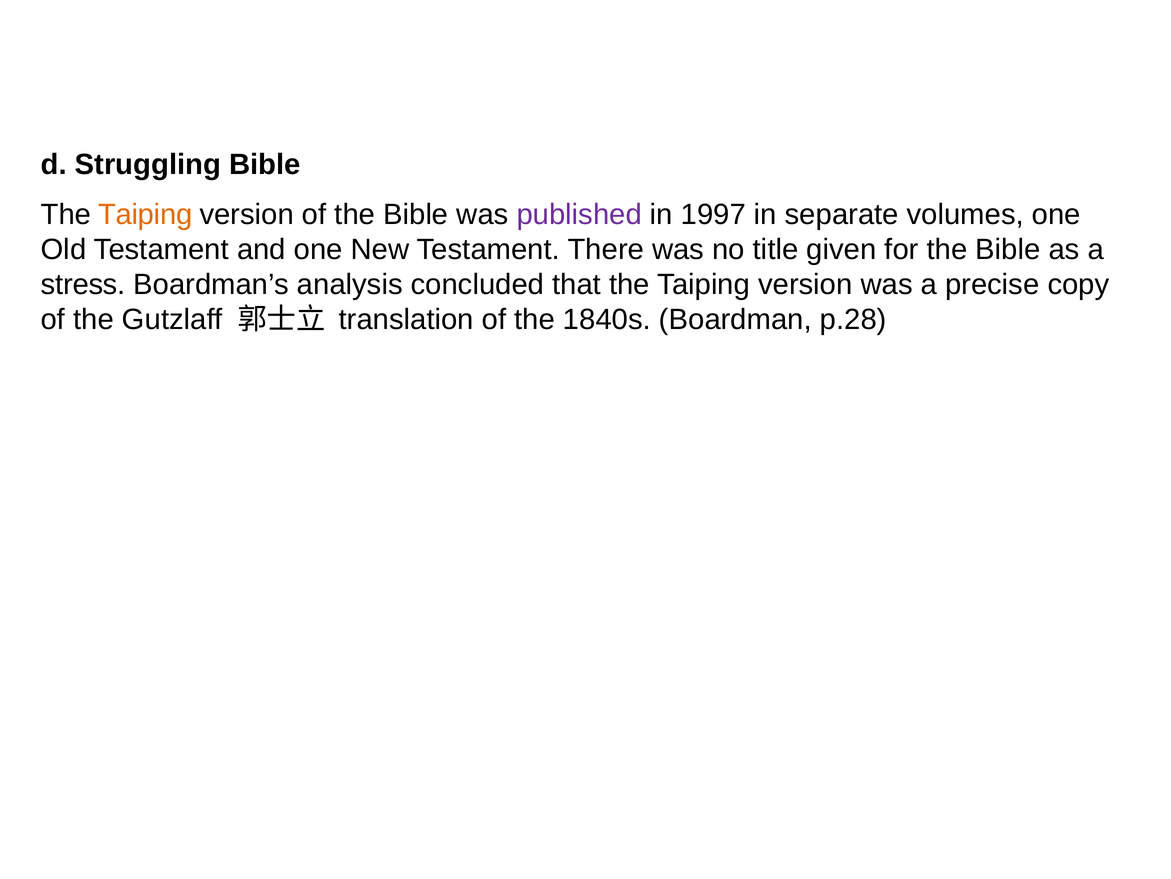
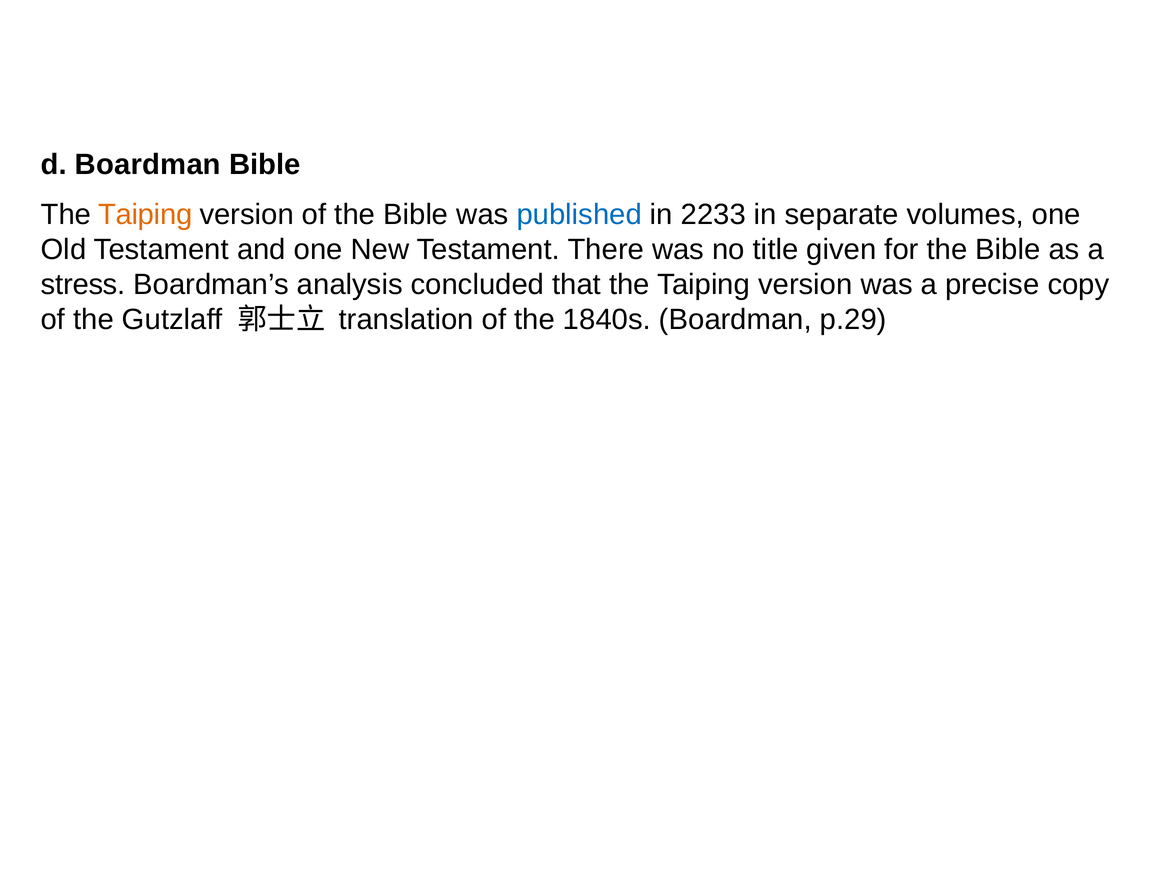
d Struggling: Struggling -> Boardman (148, 164)
published colour: purple -> blue (579, 214)
1997: 1997 -> 2233 (713, 214)
p.28: p.28 -> p.29 (853, 320)
